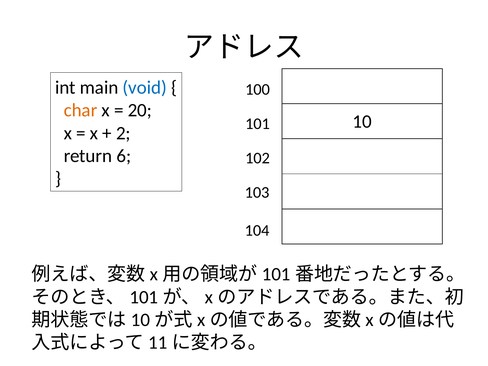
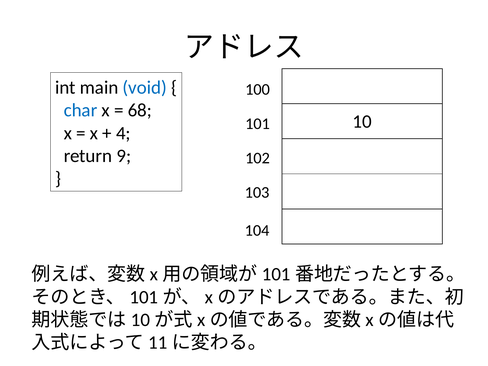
char colour: orange -> blue (80, 110)
20: 20 -> 68 (140, 110)
2: 2 -> 4 (123, 133)
6: 6 -> 9 (124, 156)
